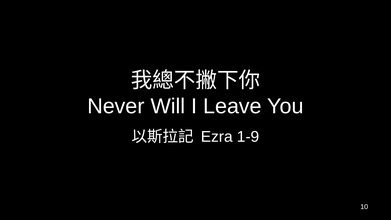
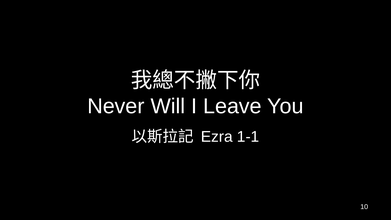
1-9: 1-9 -> 1-1 (248, 137)
